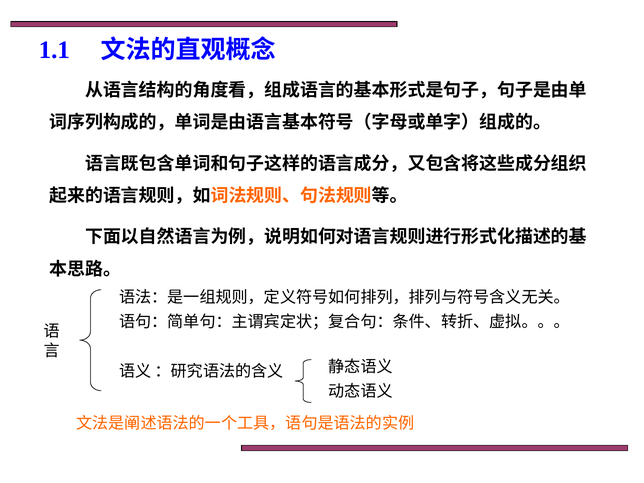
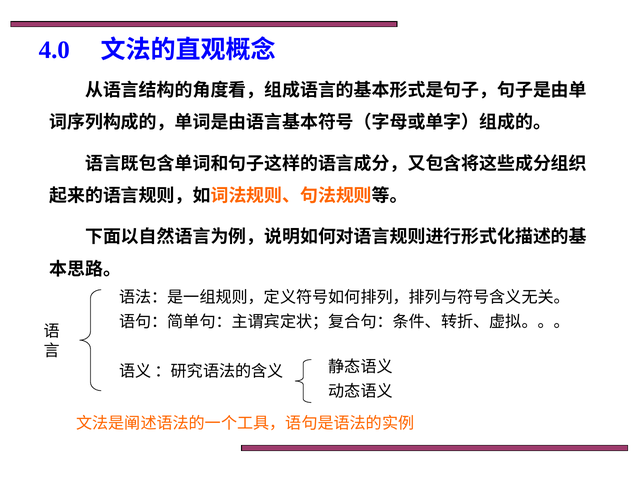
1.1: 1.1 -> 4.0 (54, 50)
